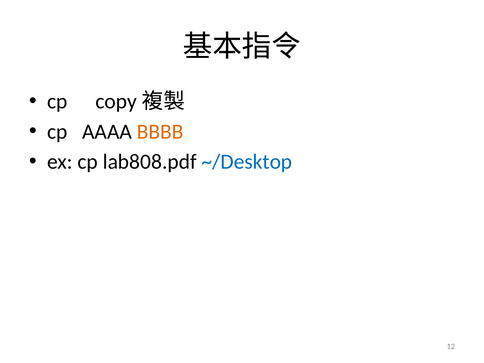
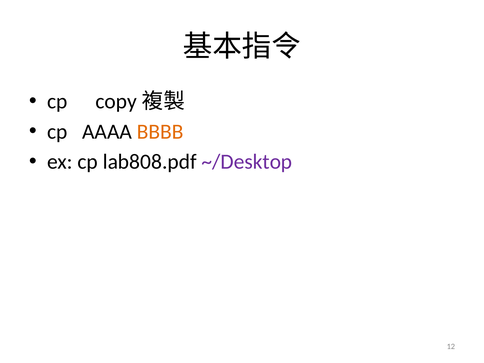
~/Desktop colour: blue -> purple (247, 162)
